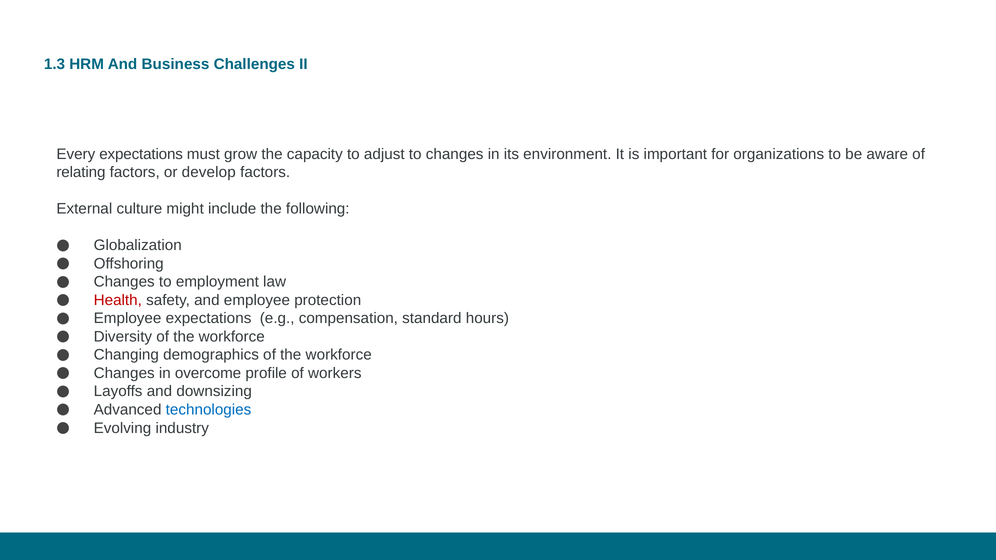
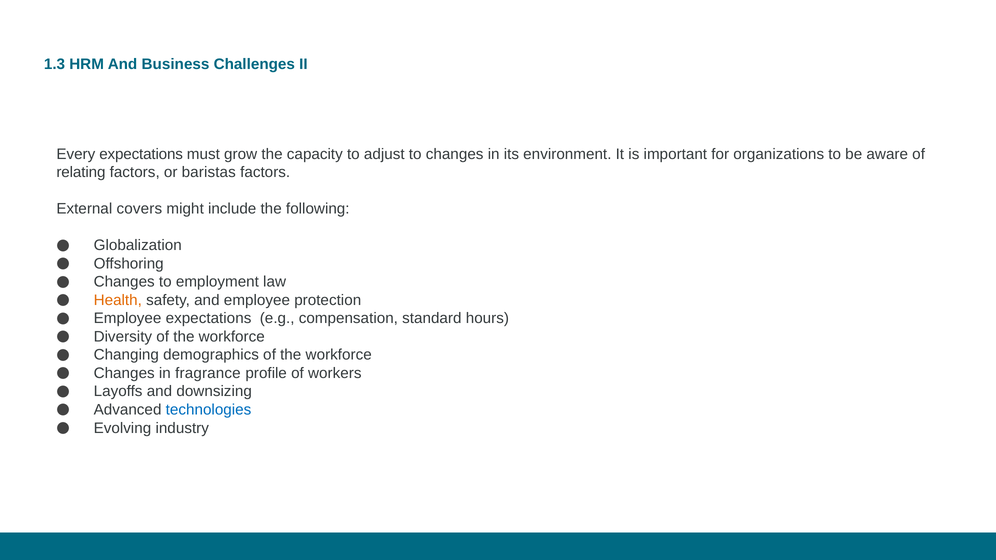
develop: develop -> baristas (209, 172)
culture: culture -> covers (139, 209)
Health colour: red -> orange (118, 300)
overcome: overcome -> fragrance (208, 373)
